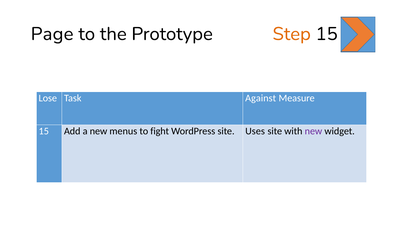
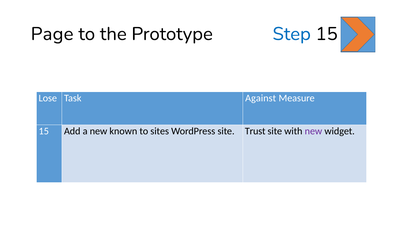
Step colour: orange -> blue (292, 34)
menus: menus -> known (123, 131)
fight: fight -> sites (160, 131)
Uses: Uses -> Trust (255, 131)
